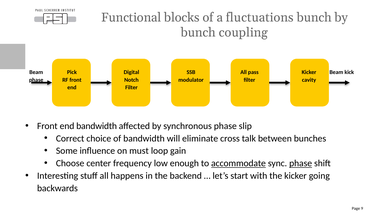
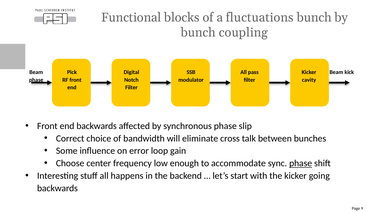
end bandwidth: bandwidth -> backwards (97, 126)
must: must -> error (139, 151)
accommodate underline: present -> none (238, 163)
